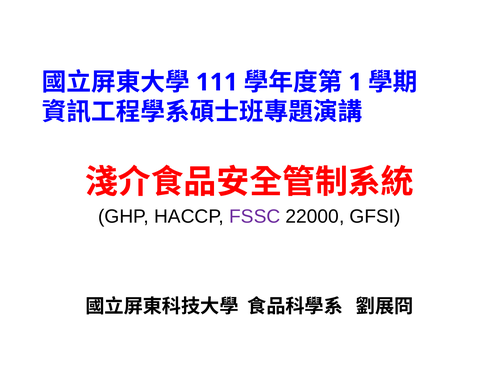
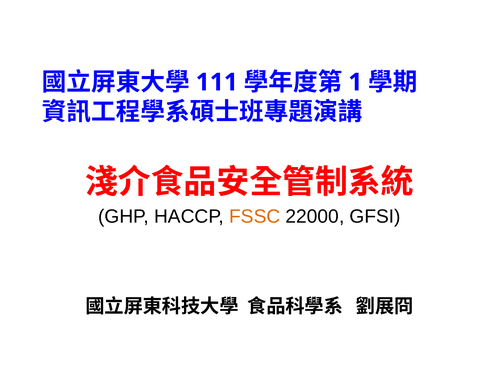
FSSC colour: purple -> orange (255, 216)
